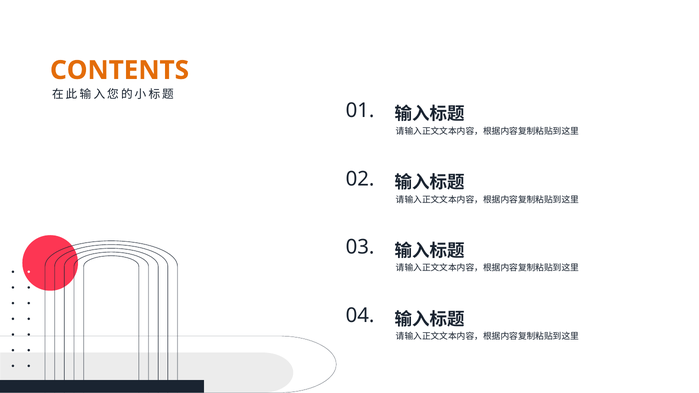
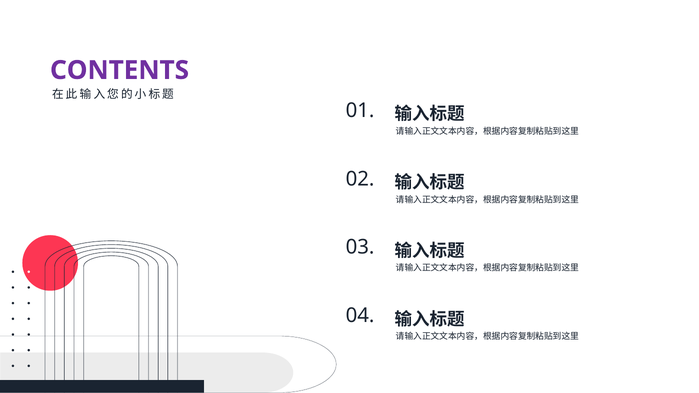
CONTENTS colour: orange -> purple (120, 70)
